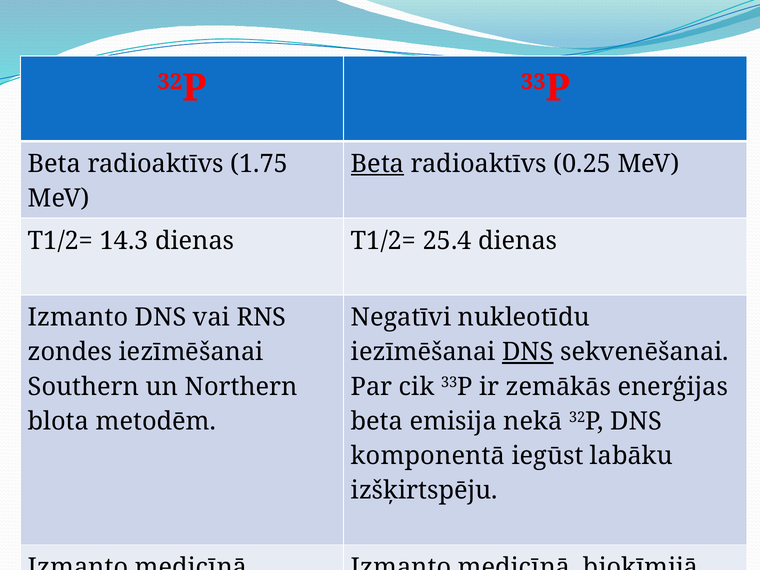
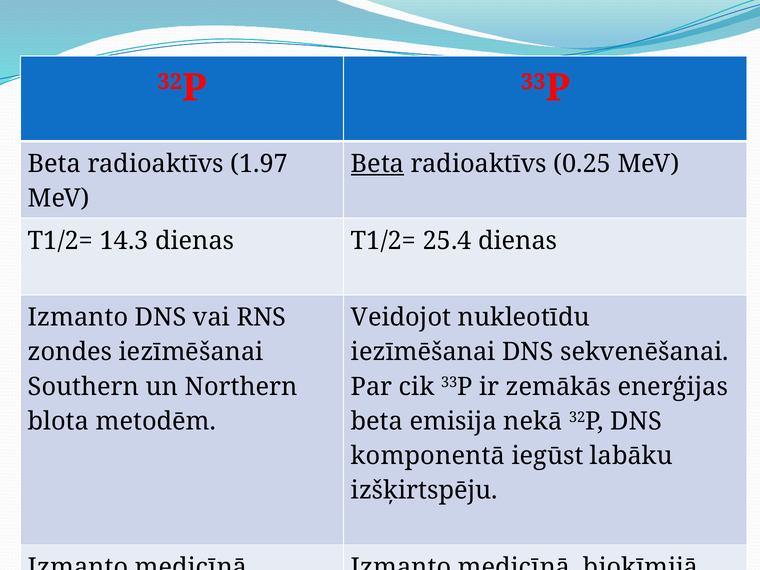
1.75: 1.75 -> 1.97 (259, 164)
Negatīvi: Negatīvi -> Veidojot (401, 318)
DNS underline: present -> none (528, 352)
